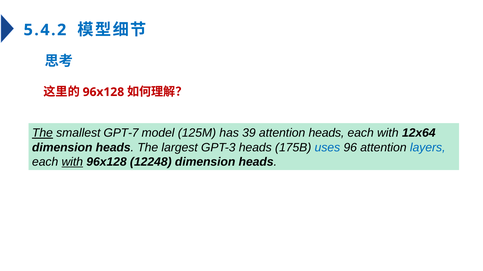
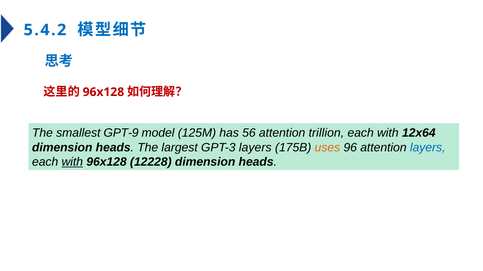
The underline: present -> none (42, 133)
GPT-7: GPT-7 -> GPT-9 (121, 133)
39: 39 -> 56 (249, 133)
attention heads: heads -> trillion (326, 133)
GPT-3 heads: heads -> layers (255, 148)
uses colour: blue -> orange (327, 148)
12248: 12248 -> 12228 (151, 162)
